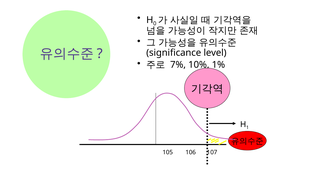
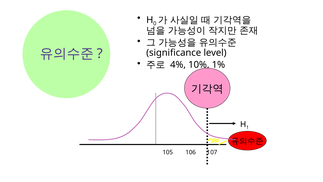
7%: 7% -> 4% (178, 65)
